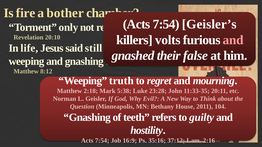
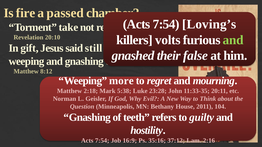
bother: bother -> passed (65, 13)
Geisler’s: Geisler’s -> Loving’s (209, 24)
only: only -> take (68, 27)
and colour: pink -> light green (233, 40)
life: life -> gift (30, 48)
truth: truth -> more (121, 81)
